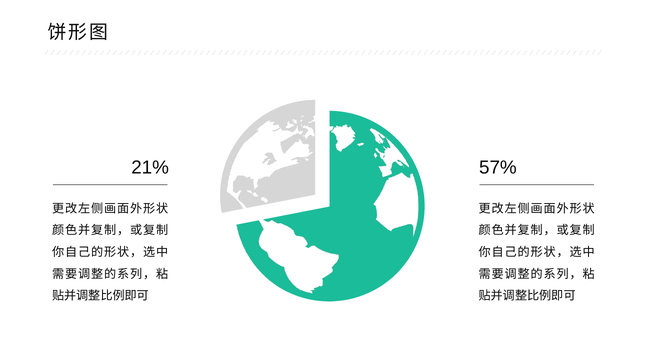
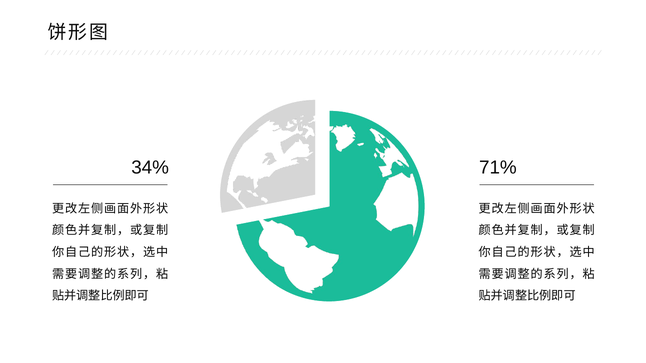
21%: 21% -> 34% (150, 168)
57%: 57% -> 71% (498, 168)
